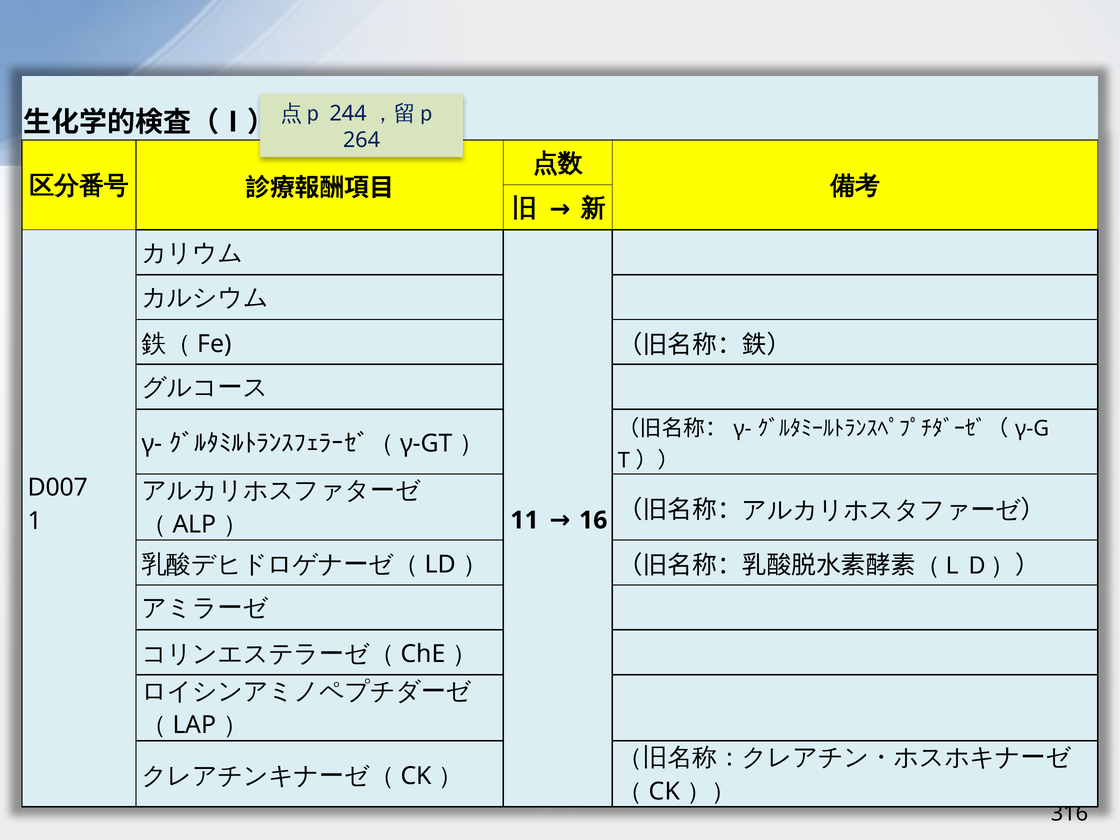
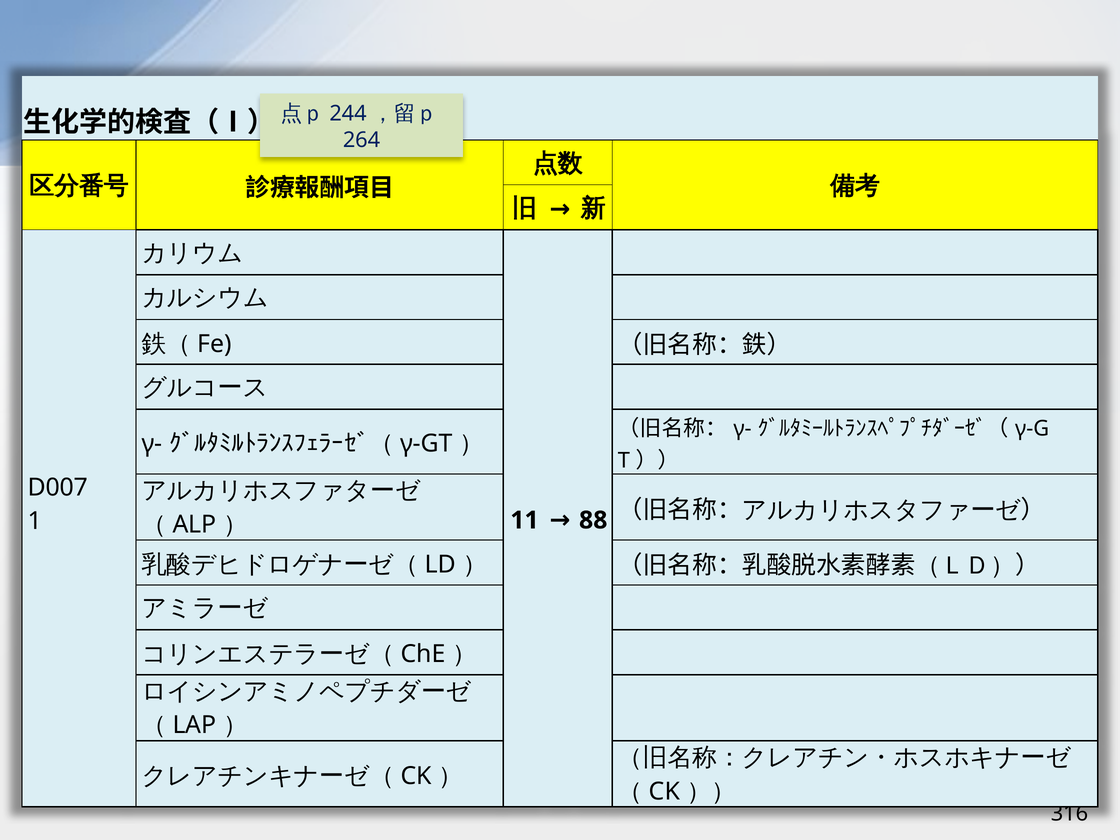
16: 16 -> 88 (593, 520)
